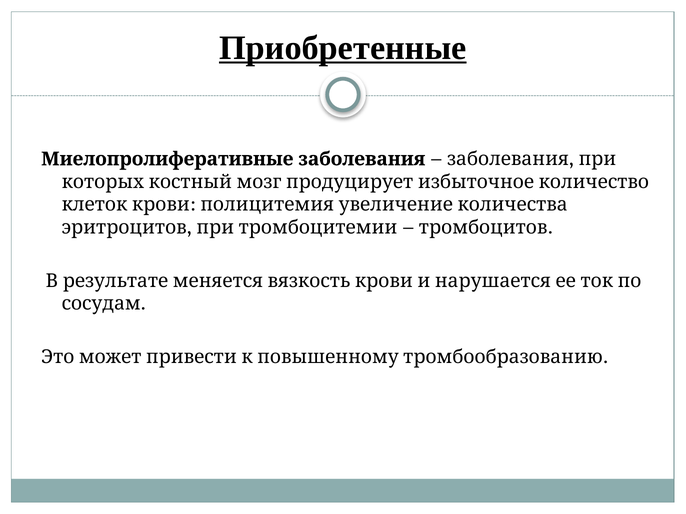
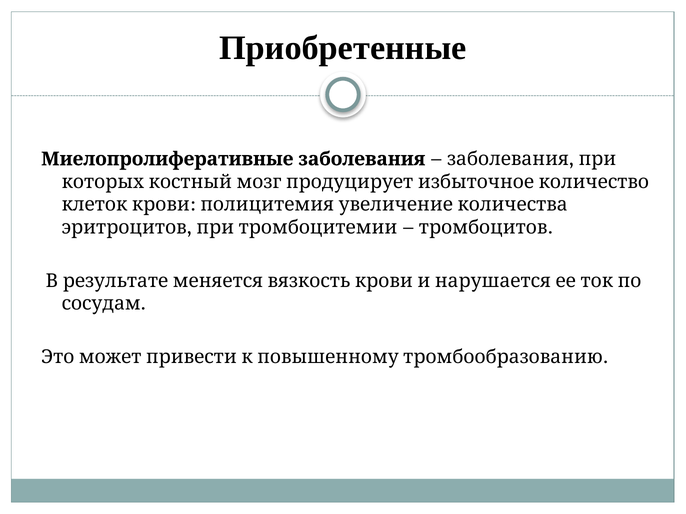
Приобретенные underline: present -> none (343, 48)
